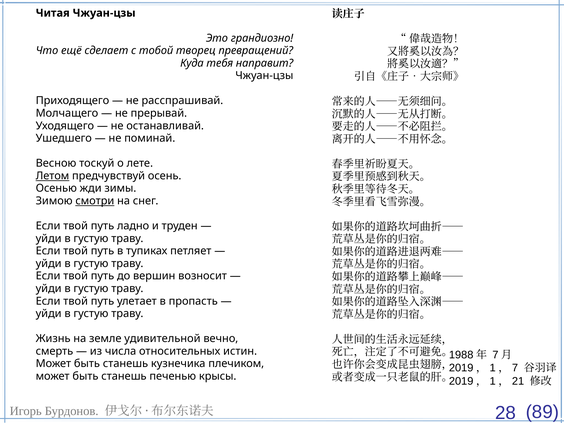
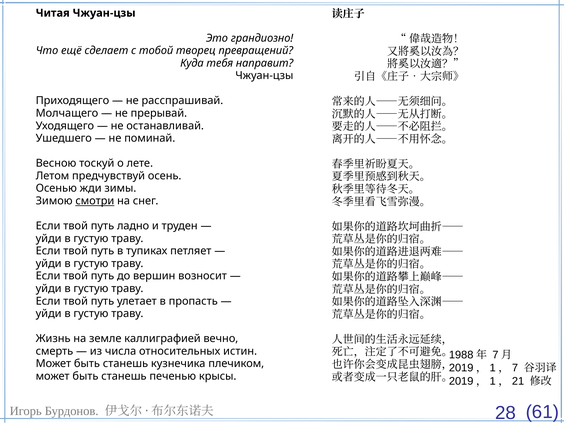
Летом underline: present -> none (52, 176)
удивительной: удивительной -> каллиграфией (162, 339)
89: 89 -> 61 (542, 412)
